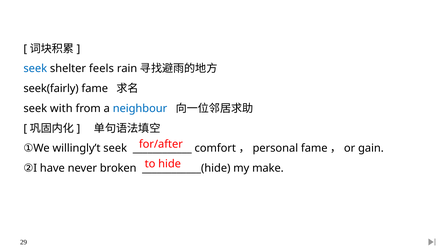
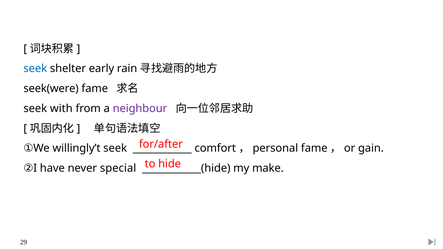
feels: feels -> early (102, 69)
seek(fairly: seek(fairly -> seek(were (51, 89)
neighbour colour: blue -> purple (140, 109)
broken: broken -> special (118, 168)
